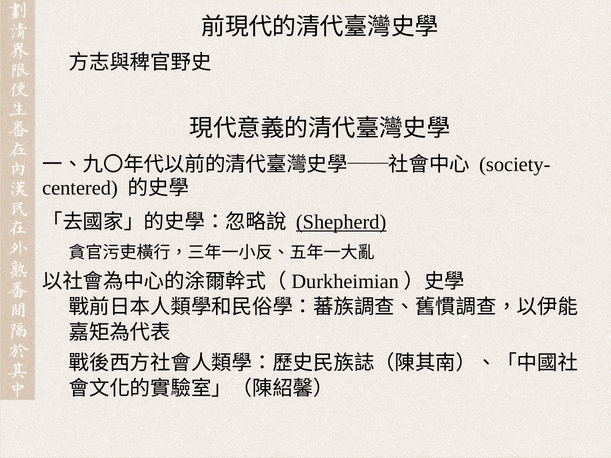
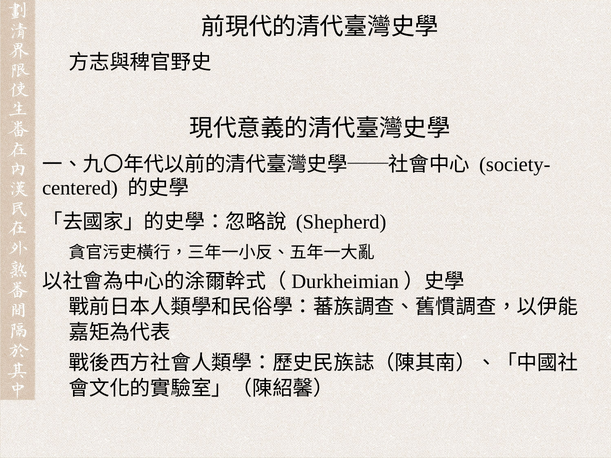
Shepherd underline: present -> none (341, 222)
